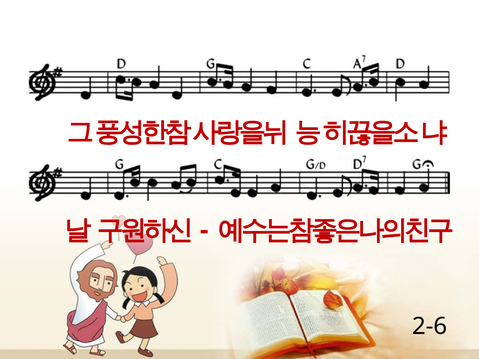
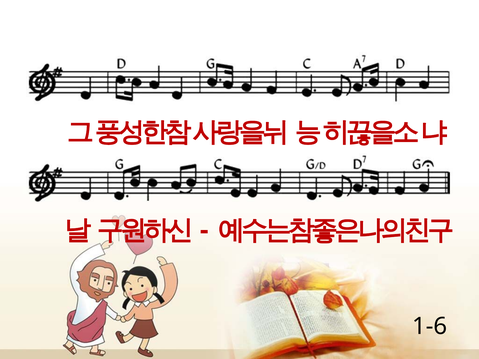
2-6: 2-6 -> 1-6 (430, 326)
